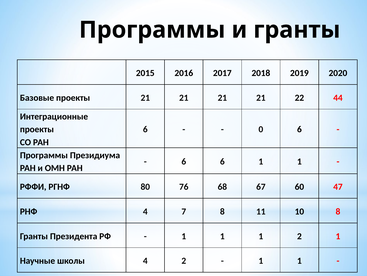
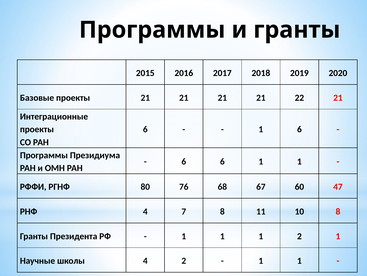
22 44: 44 -> 21 (338, 97)
0: 0 -> 1 (261, 129)
